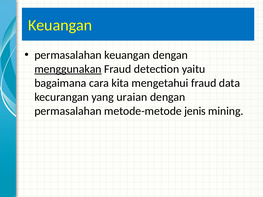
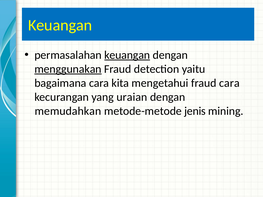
keuangan underline: none -> present (127, 55)
fraud data: data -> cara (229, 83)
permasalahan: permasalahan -> memudahkan (68, 111)
